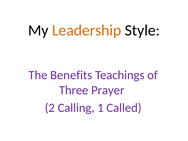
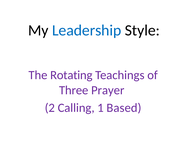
Leadership colour: orange -> blue (87, 30)
Benefits: Benefits -> Rotating (71, 75)
Called: Called -> Based (124, 108)
